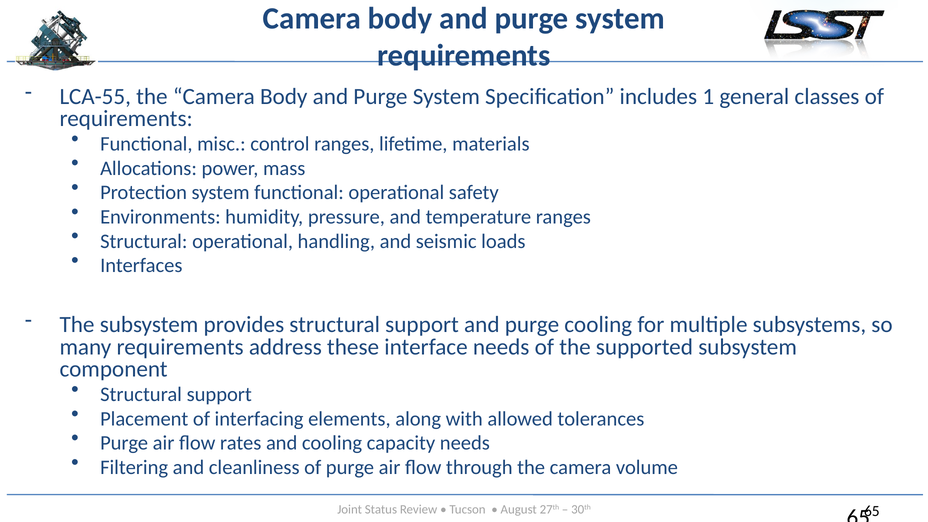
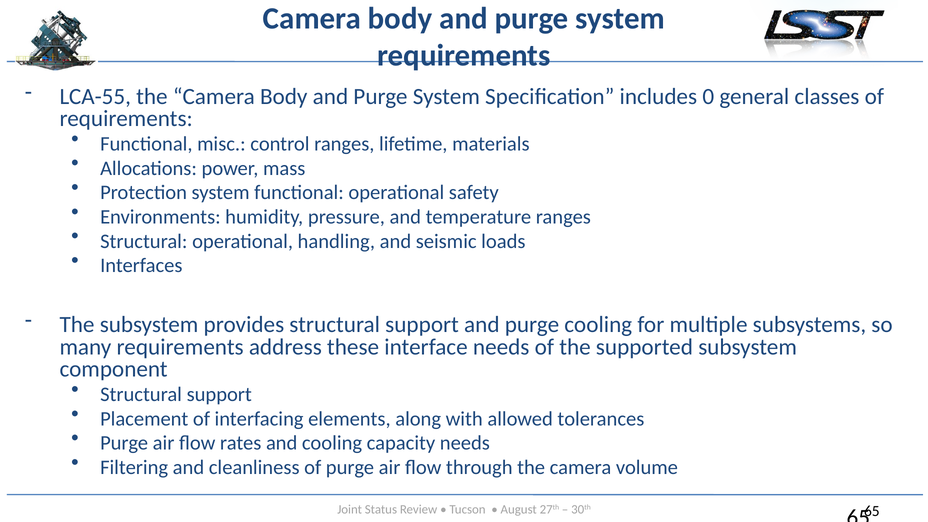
1: 1 -> 0 (708, 96)
